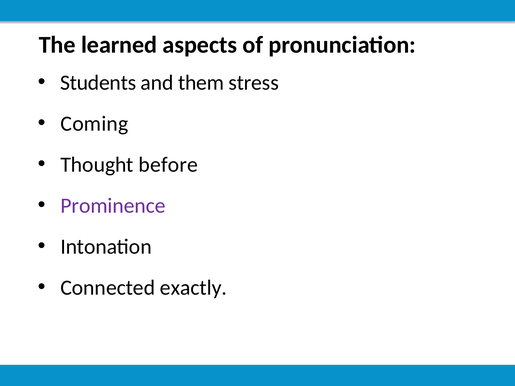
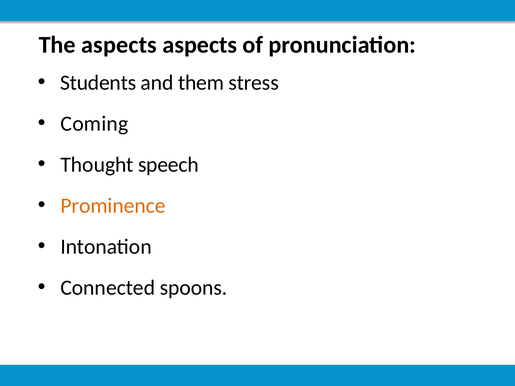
The learned: learned -> aspects (119, 45)
before: before -> speech (168, 165)
Prominence colour: purple -> orange (113, 206)
exactly: exactly -> spoons (194, 288)
